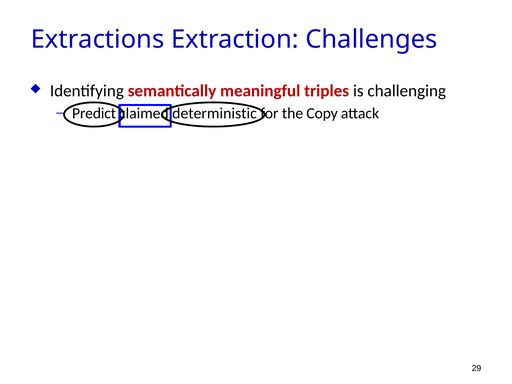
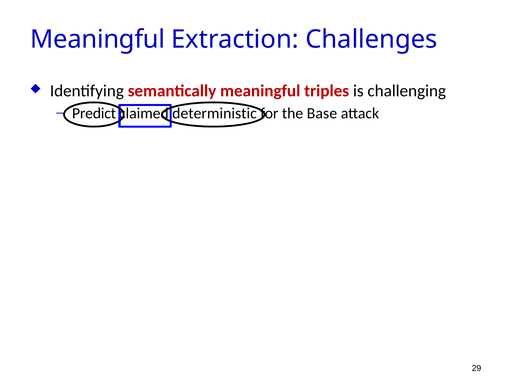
Extractions: Extractions -> Meaningful (98, 40)
Copy: Copy -> Base (322, 113)
